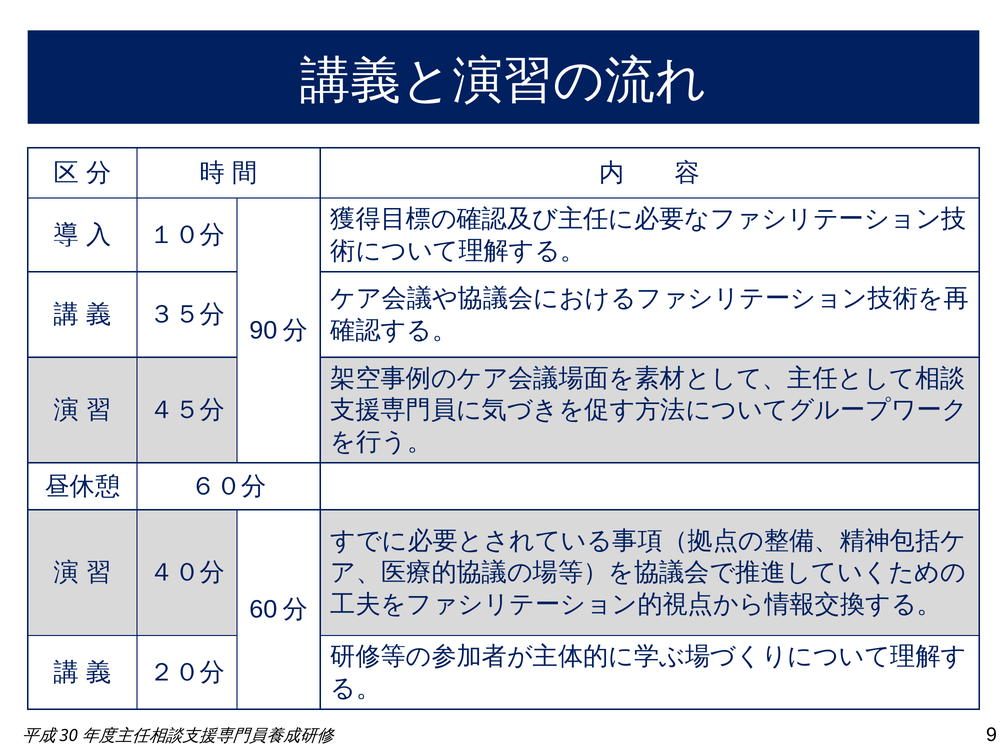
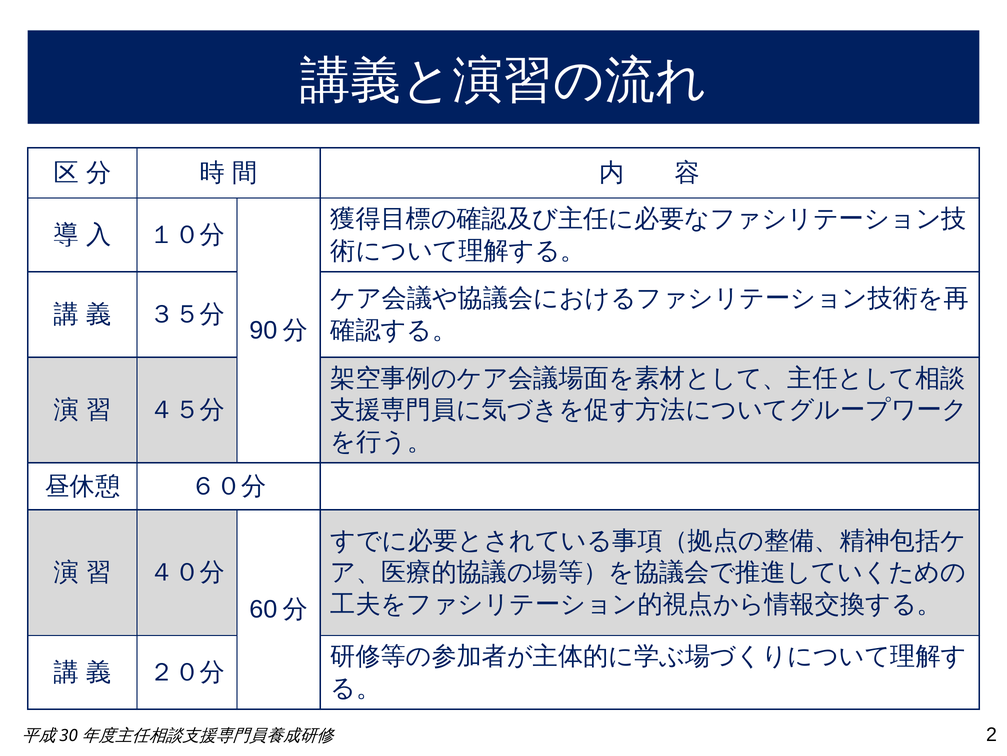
9: 9 -> 2 (991, 734)
